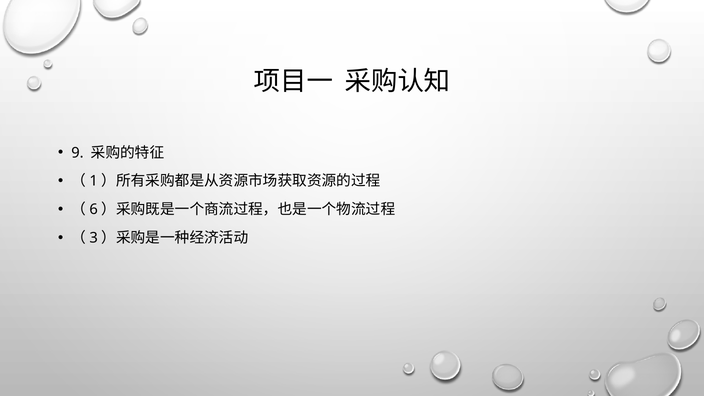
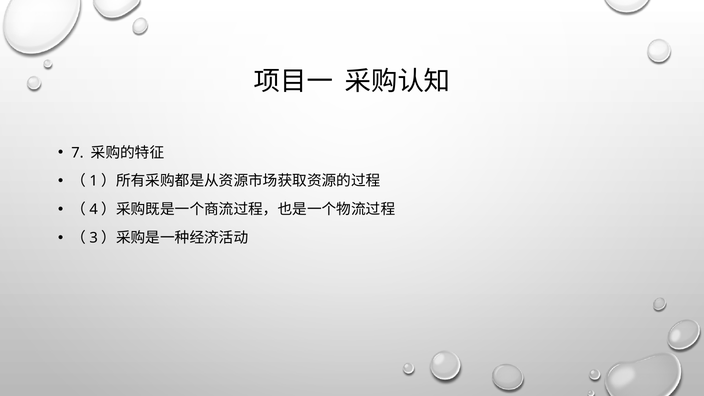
9: 9 -> 7 (77, 153)
6: 6 -> 4 (94, 210)
